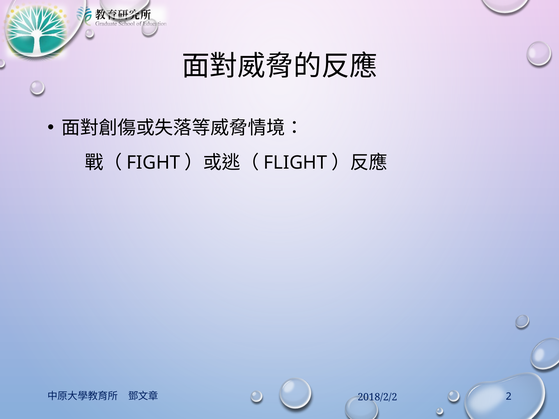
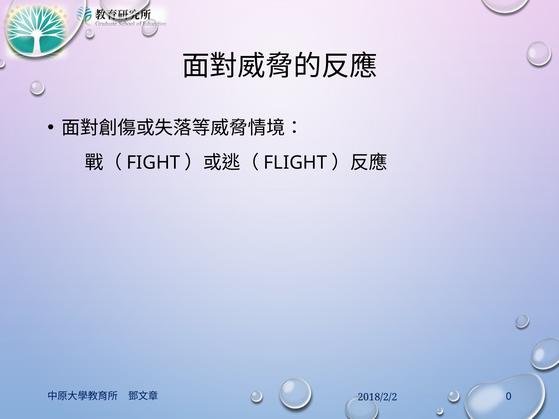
2: 2 -> 0 (509, 397)
